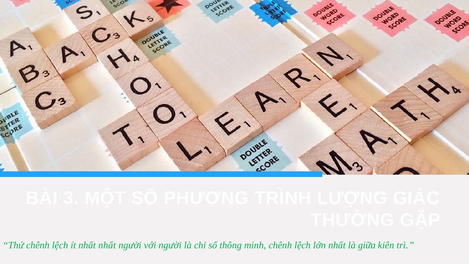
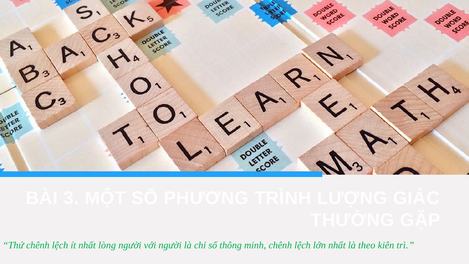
nhất nhất: nhất -> lòng (107, 245)
giữa: giữa -> theo (367, 245)
